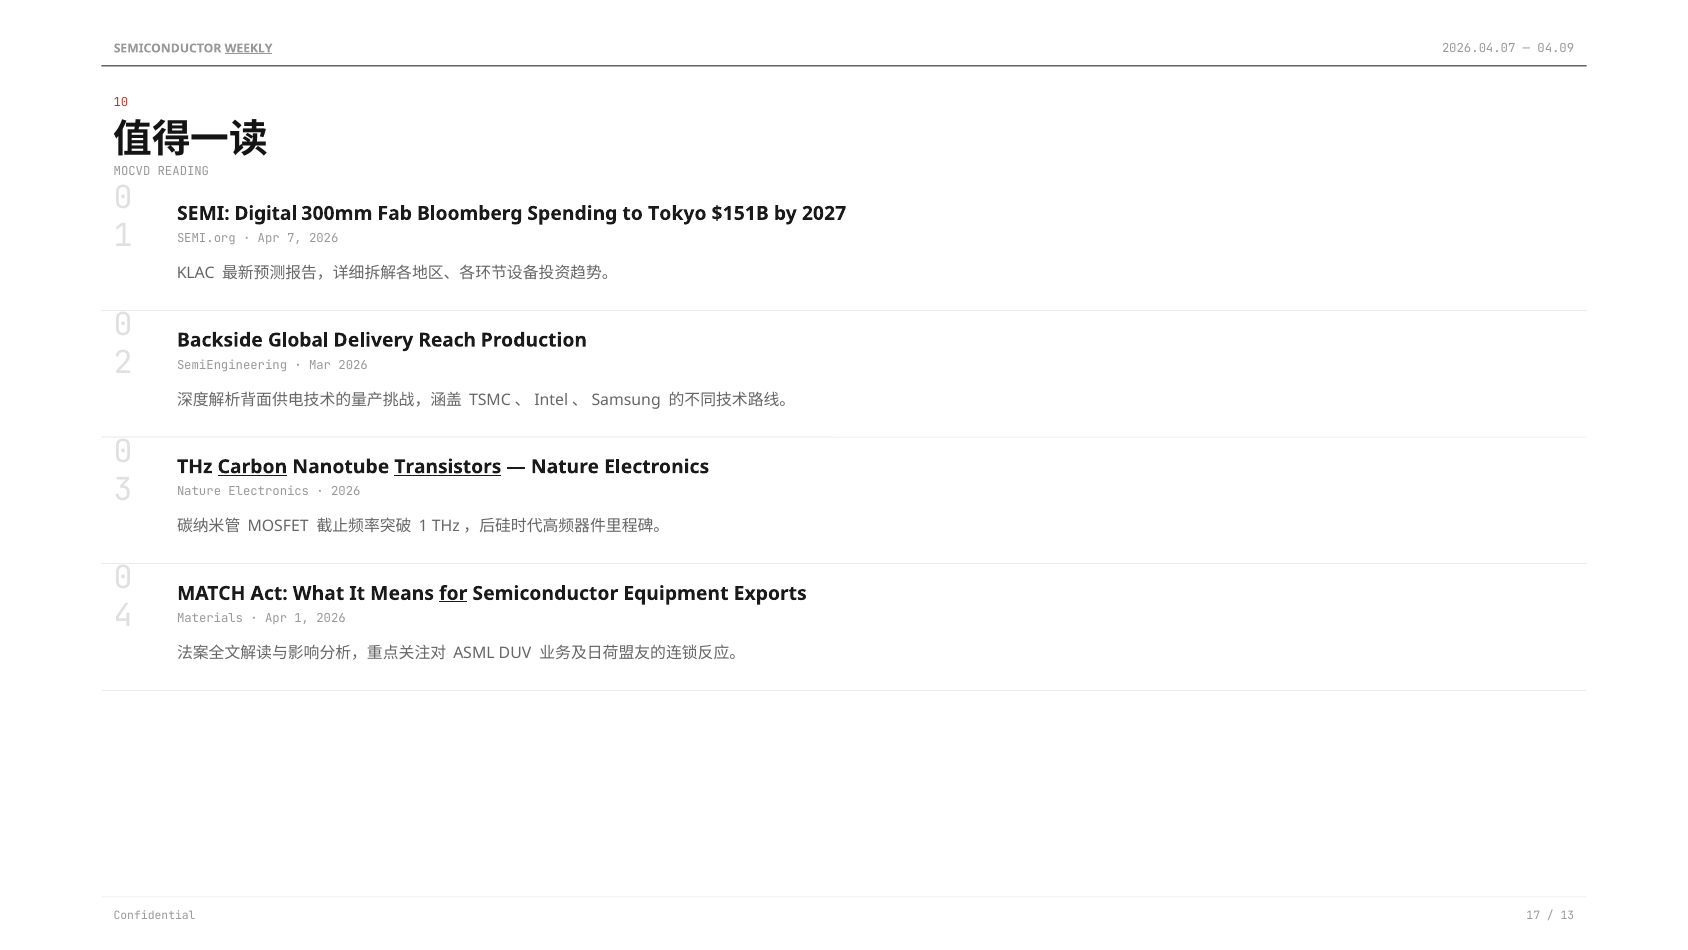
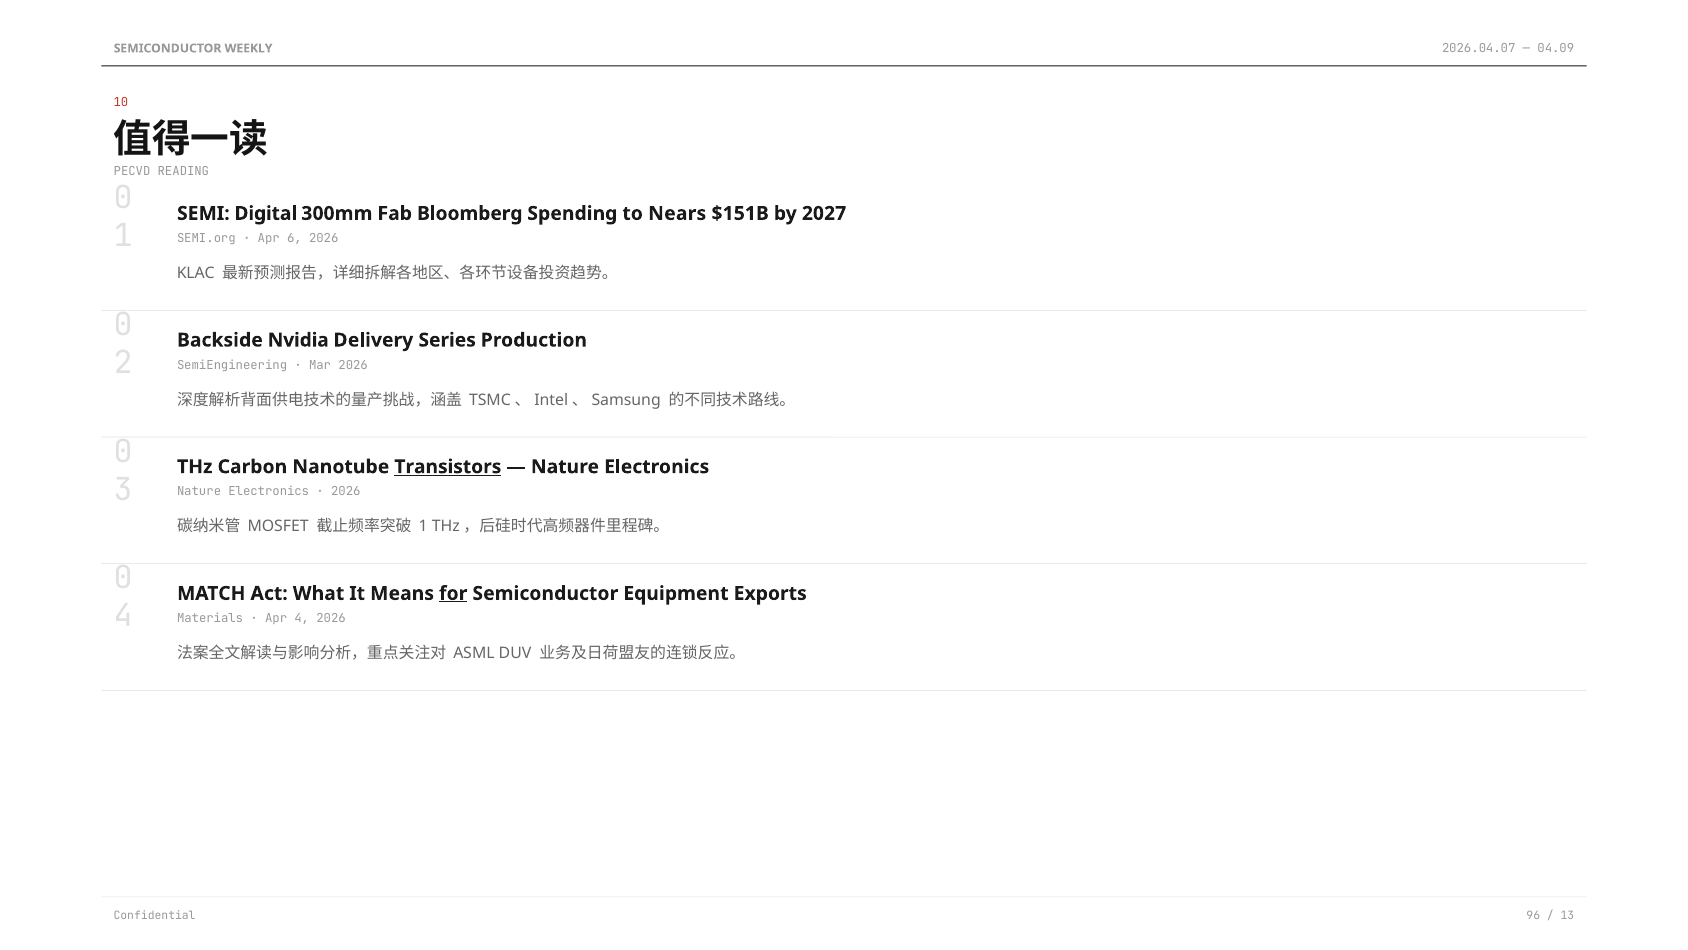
WEEKLY underline: present -> none (249, 48)
MOCVD: MOCVD -> PECVD (132, 172)
Tokyo: Tokyo -> Nears (677, 213)
7: 7 -> 6 (295, 238)
Global: Global -> Nvidia (298, 340)
Reach: Reach -> Series (447, 340)
Carbon underline: present -> none (252, 467)
Apr 1: 1 -> 4 (302, 618)
17: 17 -> 96 (1533, 915)
